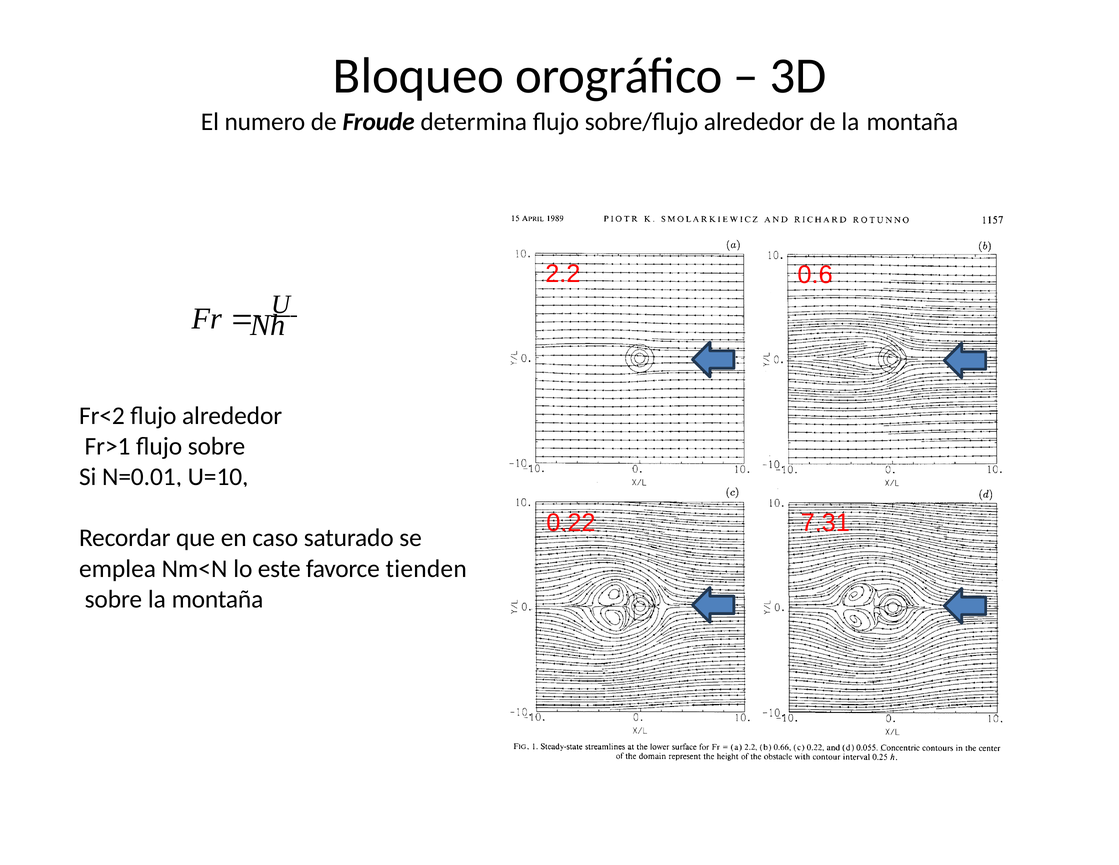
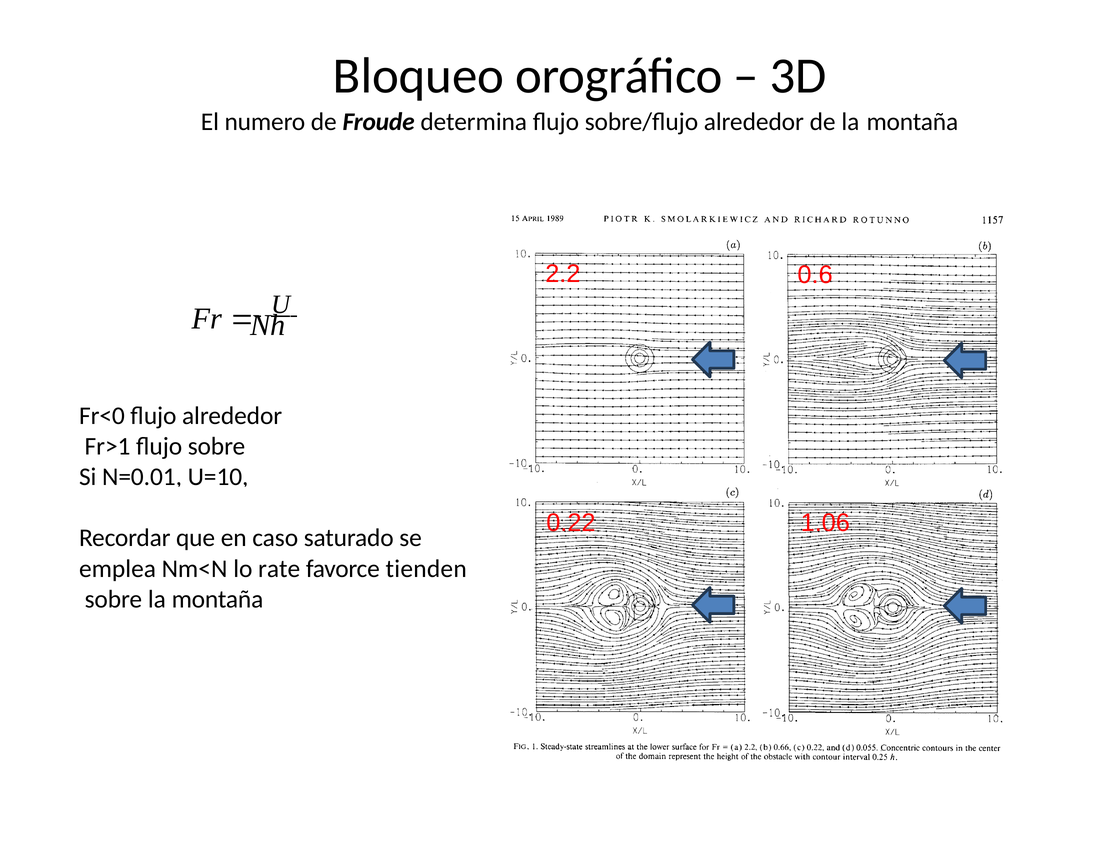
Fr<2: Fr<2 -> Fr<0 (102, 416)
7.31: 7.31 -> 1.06 (825, 523)
este: este -> rate (279, 568)
